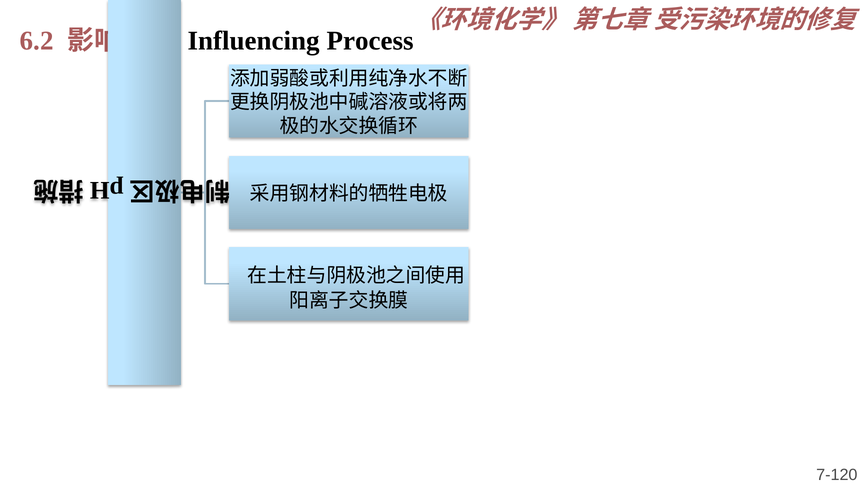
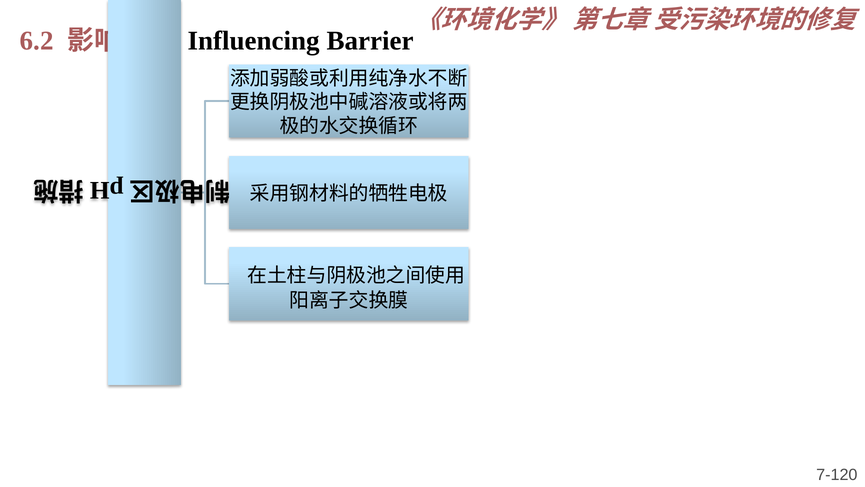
Process: Process -> Barrier (370, 41)
